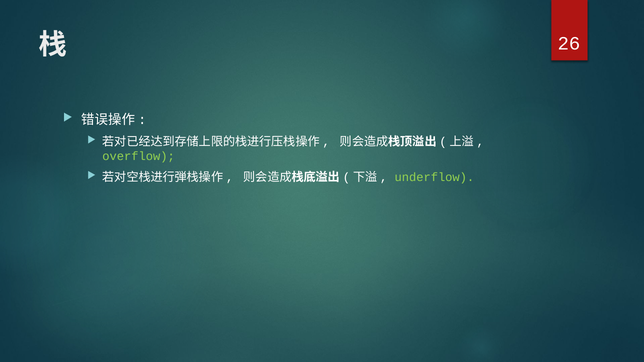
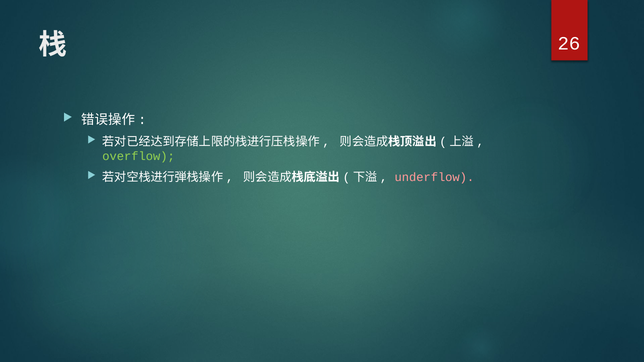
underflow colour: light green -> pink (434, 177)
